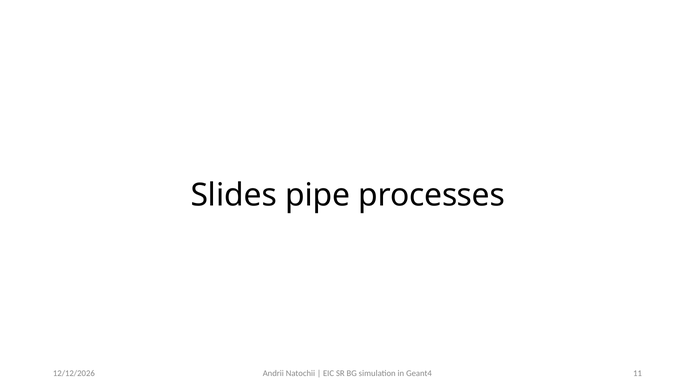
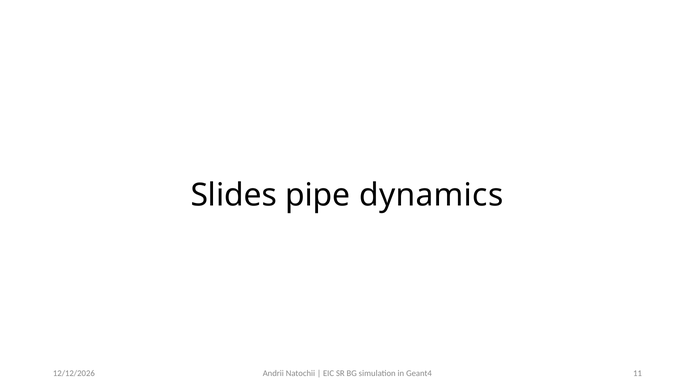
processes: processes -> dynamics (431, 195)
